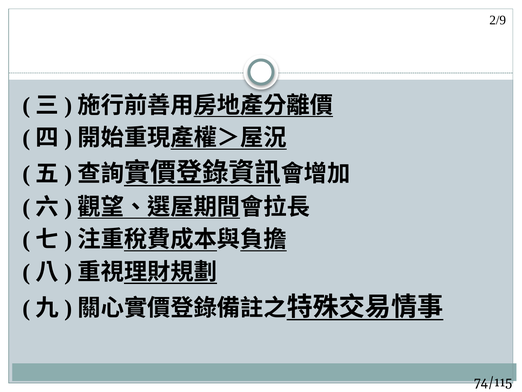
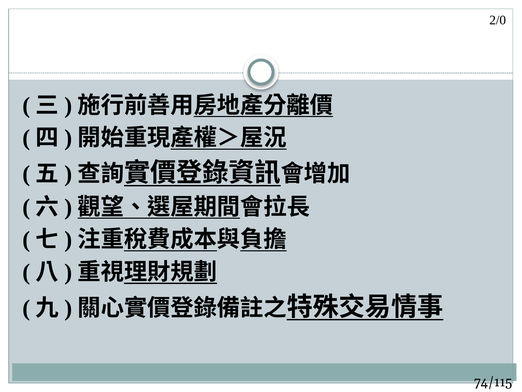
2/9: 2/9 -> 2/0 (498, 20)
